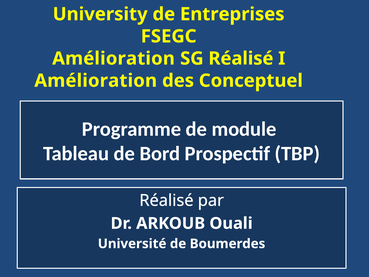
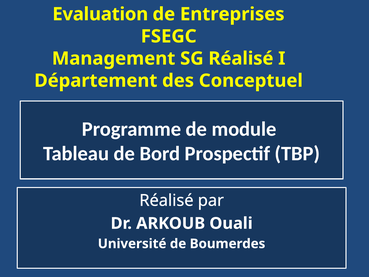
University: University -> Evaluation (100, 14)
Amélioration: Amélioration -> Management (114, 58)
Amélioration: Amélioration -> Département (96, 81)
